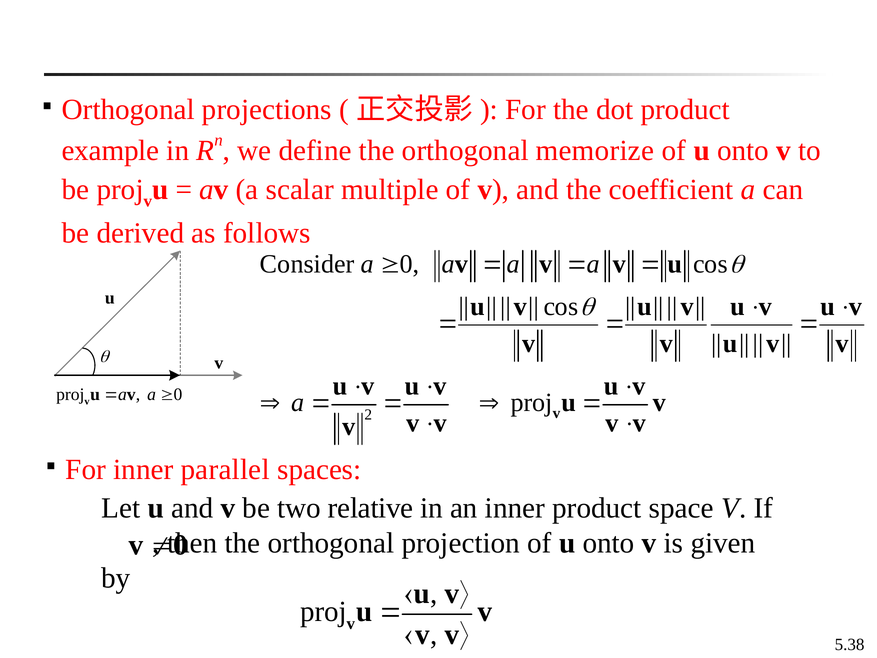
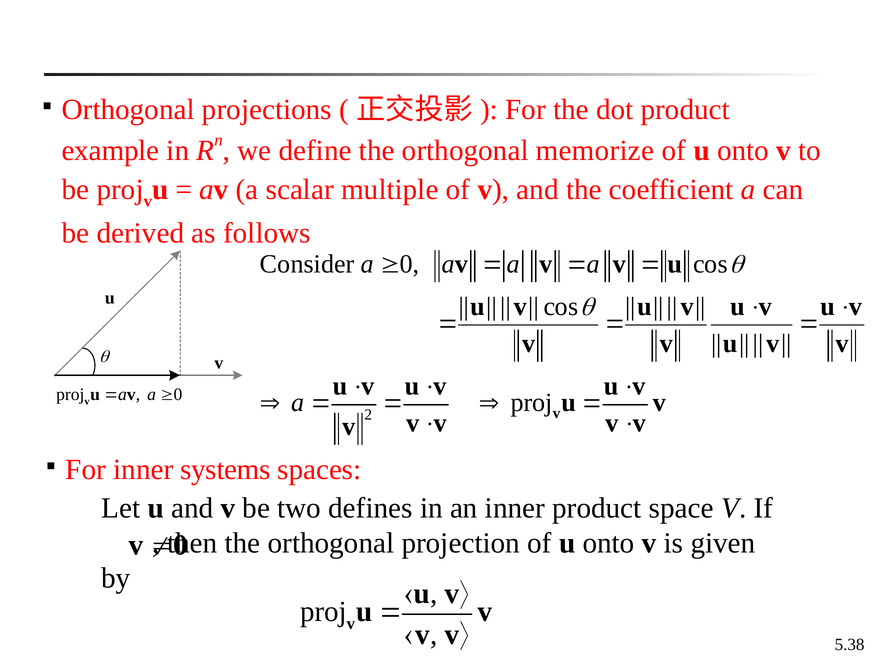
parallel: parallel -> systems (225, 469)
relative: relative -> defines (371, 508)
